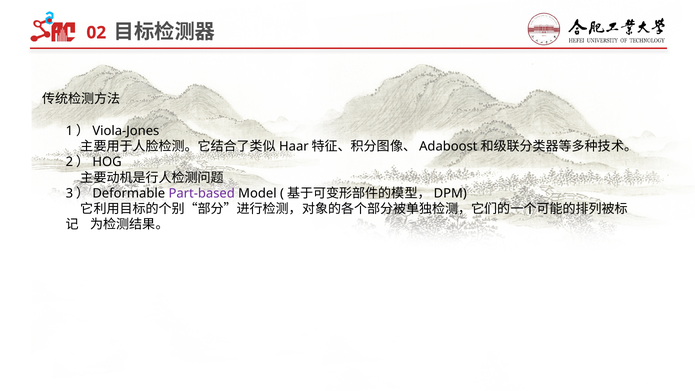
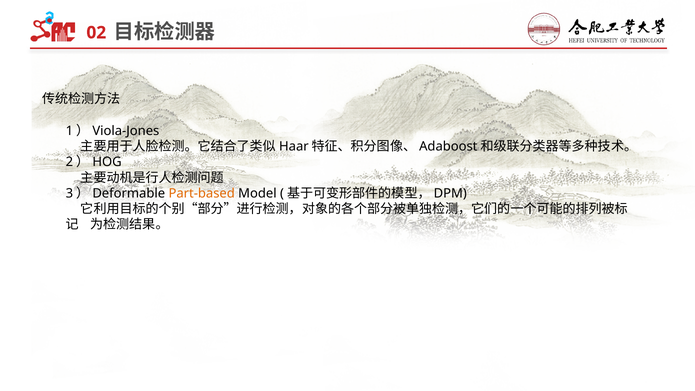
Part-based colour: purple -> orange (202, 193)
